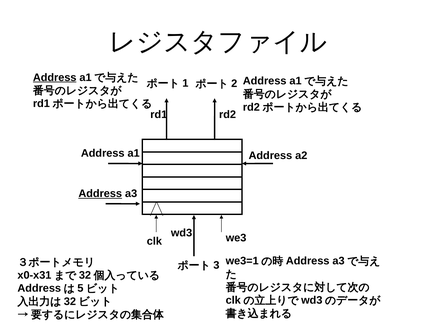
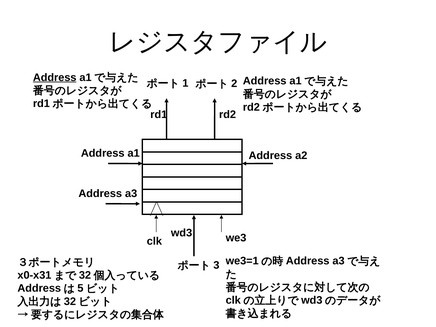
Address underline: present -> none (100, 194)
